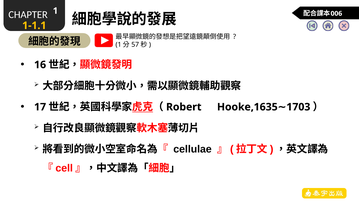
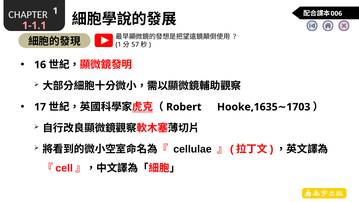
1-1.1 colour: yellow -> pink (34, 26)
